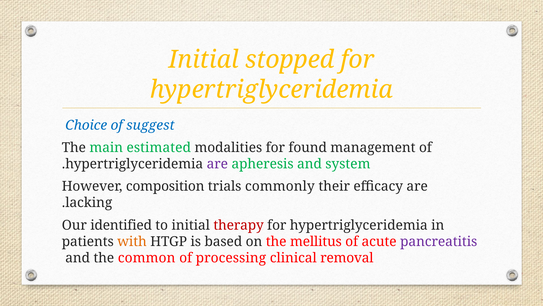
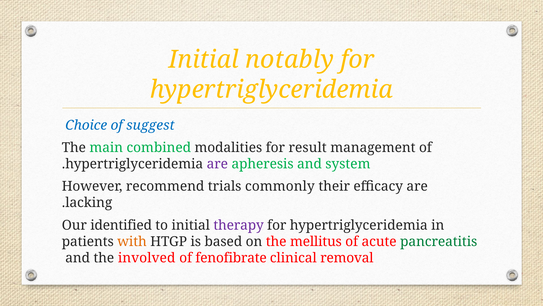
stopped: stopped -> notably (289, 60)
estimated: estimated -> combined (159, 147)
found: found -> result (308, 147)
composition: composition -> recommend (165, 186)
therapy colour: red -> purple (239, 225)
pancreatitis colour: purple -> green (439, 241)
common: common -> involved (147, 257)
processing: processing -> fenofibrate (231, 257)
